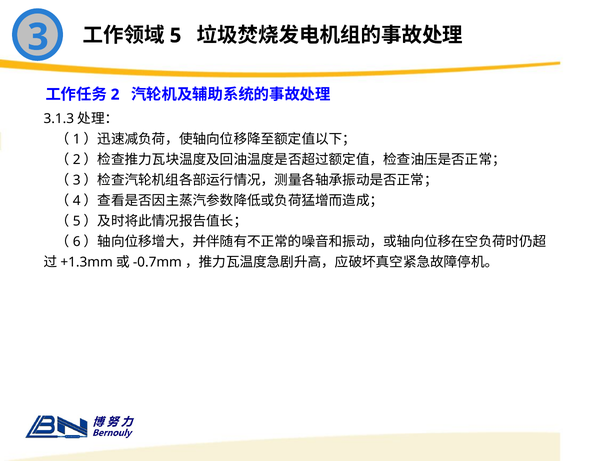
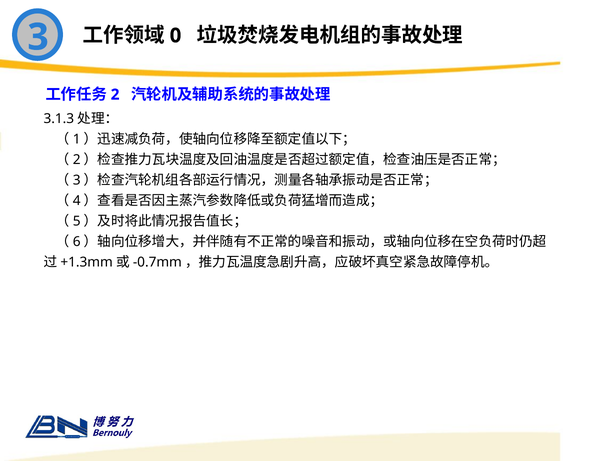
5: 5 -> 0 (176, 36)
